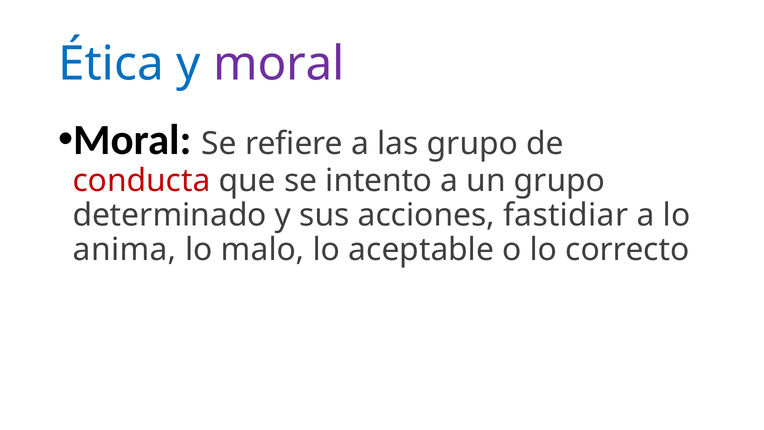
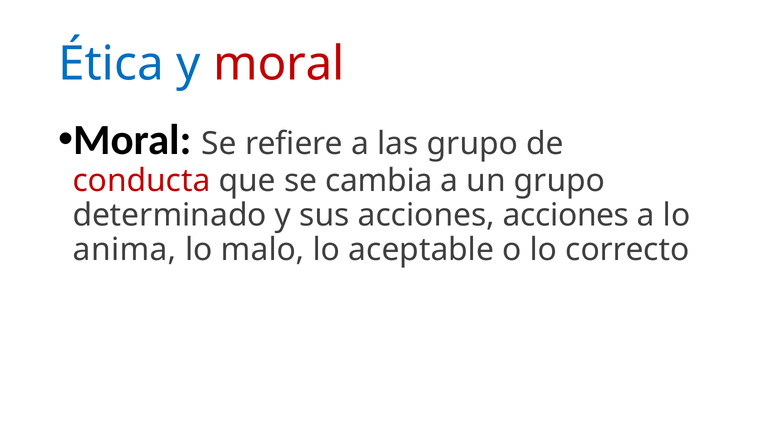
moral colour: purple -> red (279, 64)
intento: intento -> cambia (379, 181)
acciones fastidiar: fastidiar -> acciones (566, 215)
